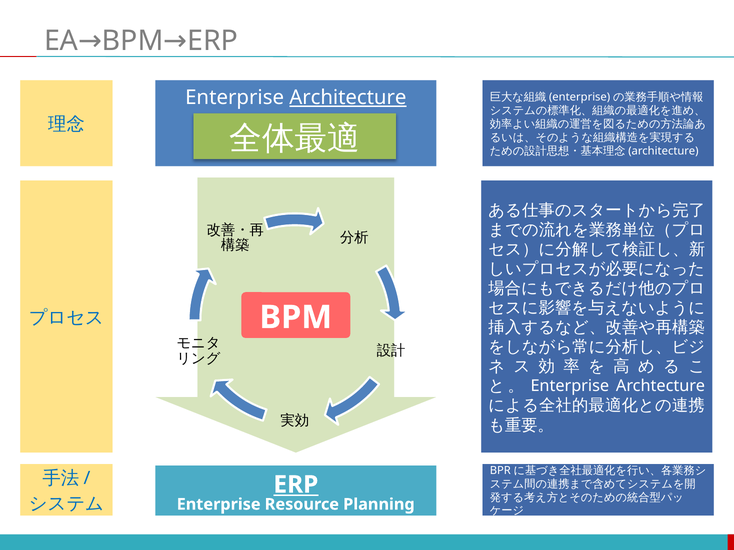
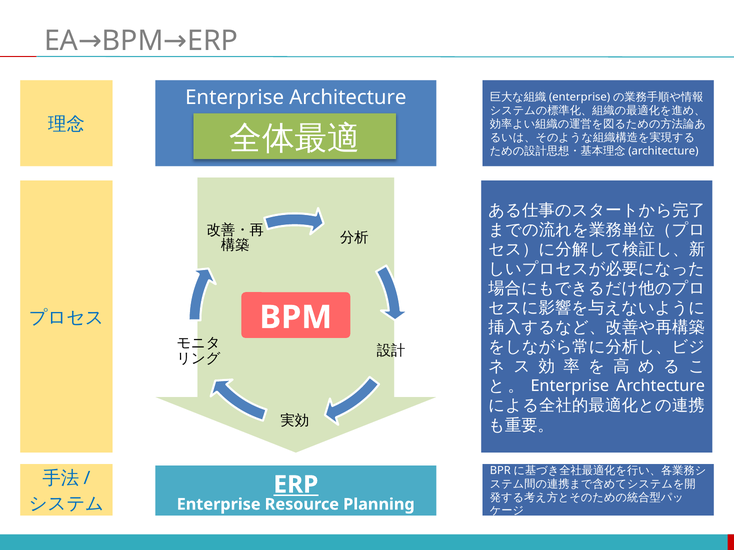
Architecture underline: present -> none (348, 98)
